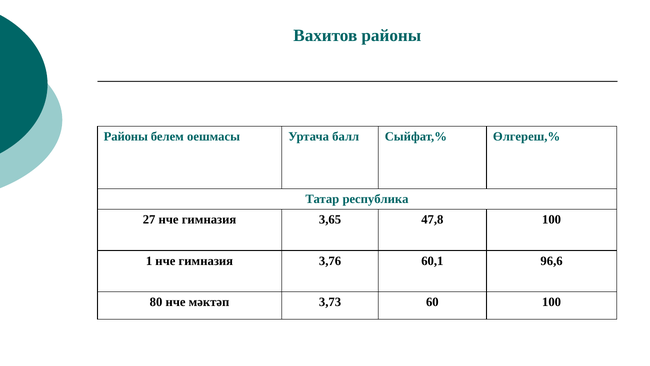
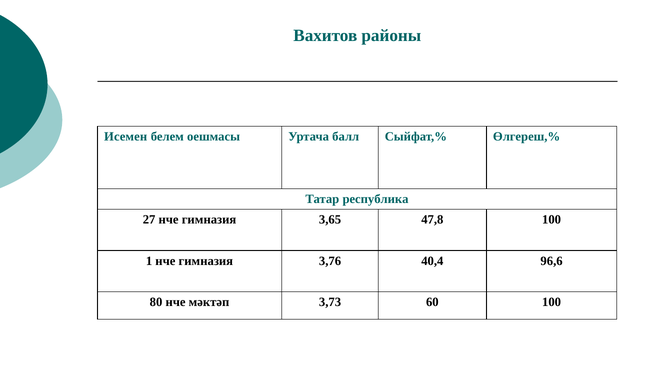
Районы: Районы -> Исемен (126, 136)
60,1: 60,1 -> 40,4 (432, 261)
